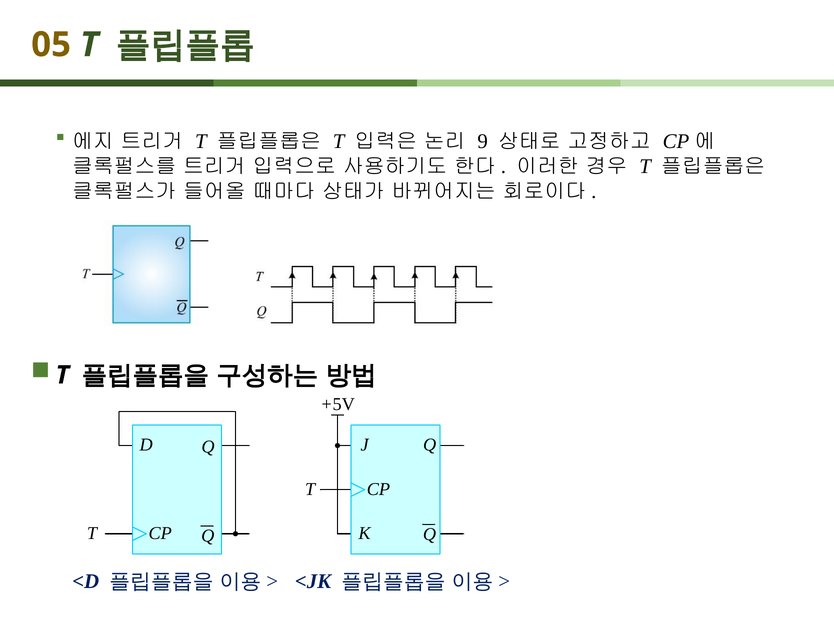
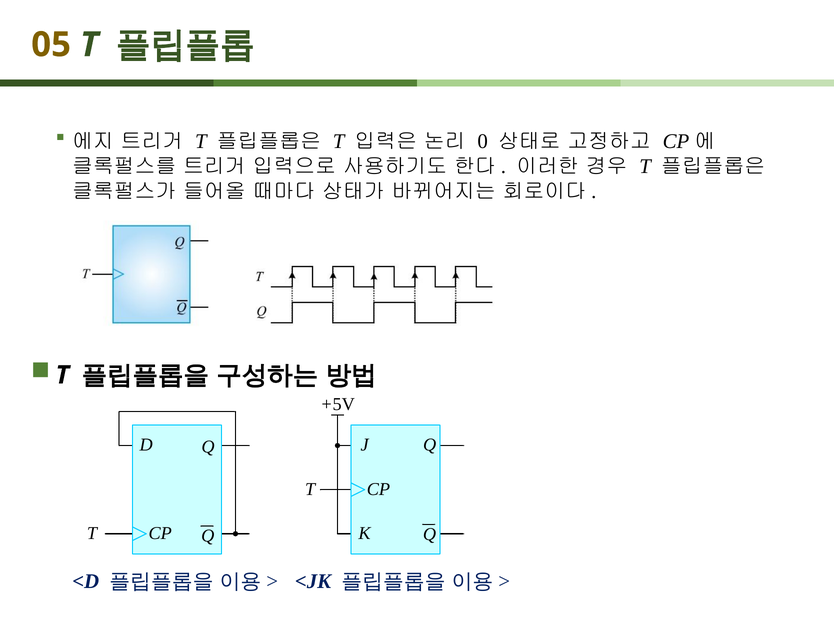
9: 9 -> 0 (483, 141)
